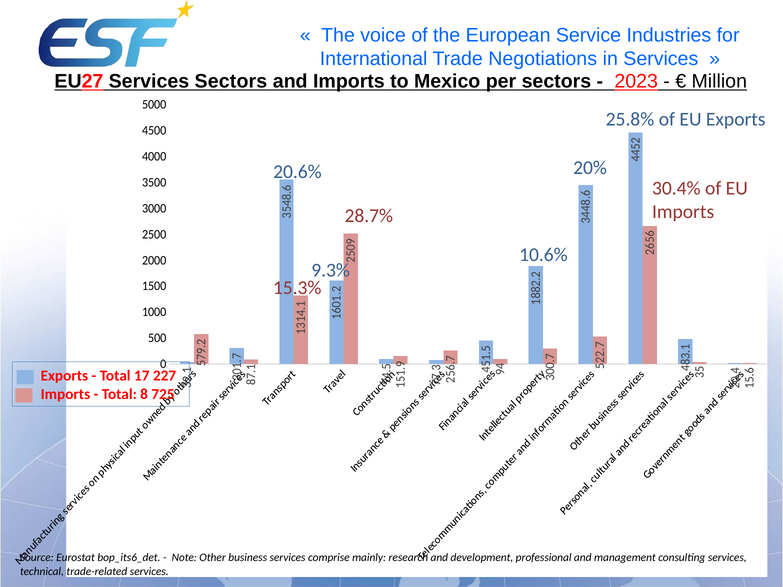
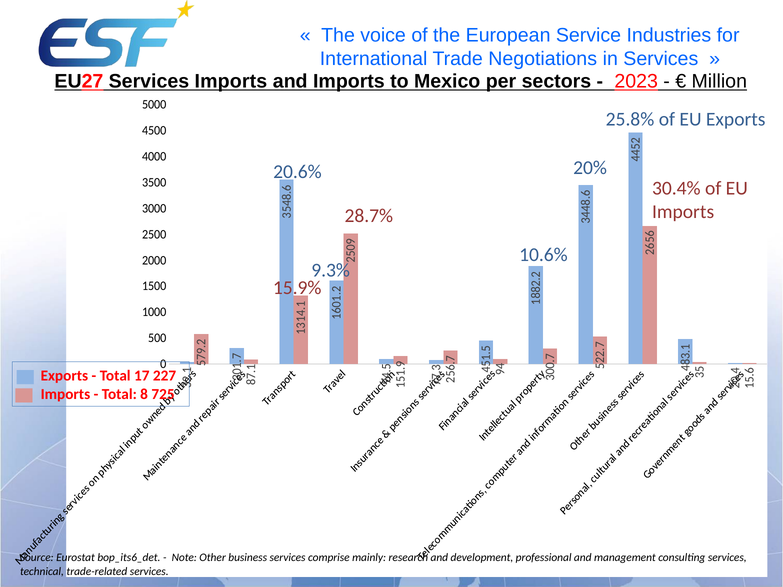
Services Sectors: Sectors -> Imports (231, 81)
15.3%: 15.3% -> 15.9% (297, 288)
